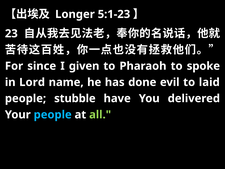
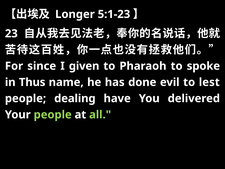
Lord: Lord -> Thus (32, 82)
laid: laid -> lest (209, 82)
stubble: stubble -> dealing (75, 98)
people colour: light blue -> light green (53, 115)
